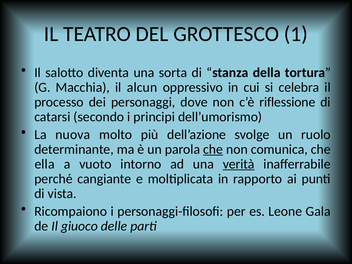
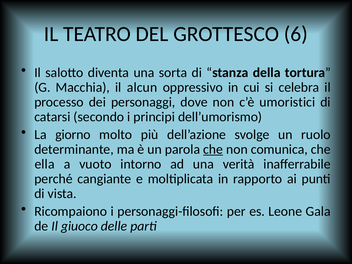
1: 1 -> 6 (296, 34)
riflessione: riflessione -> umoristici (287, 102)
nuova: nuova -> giorno (73, 134)
verità underline: present -> none (239, 164)
